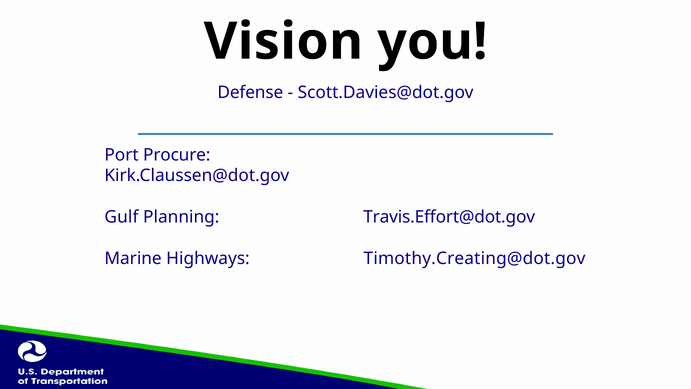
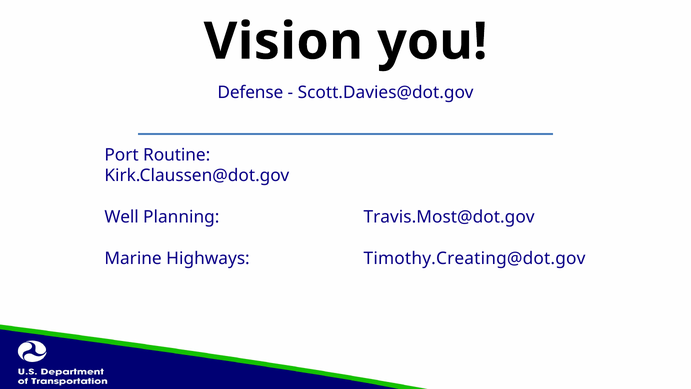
Procure: Procure -> Routine (177, 155)
Gulf: Gulf -> Well (122, 217)
Travis.Effort@dot.gov: Travis.Effort@dot.gov -> Travis.Most@dot.gov (449, 217)
